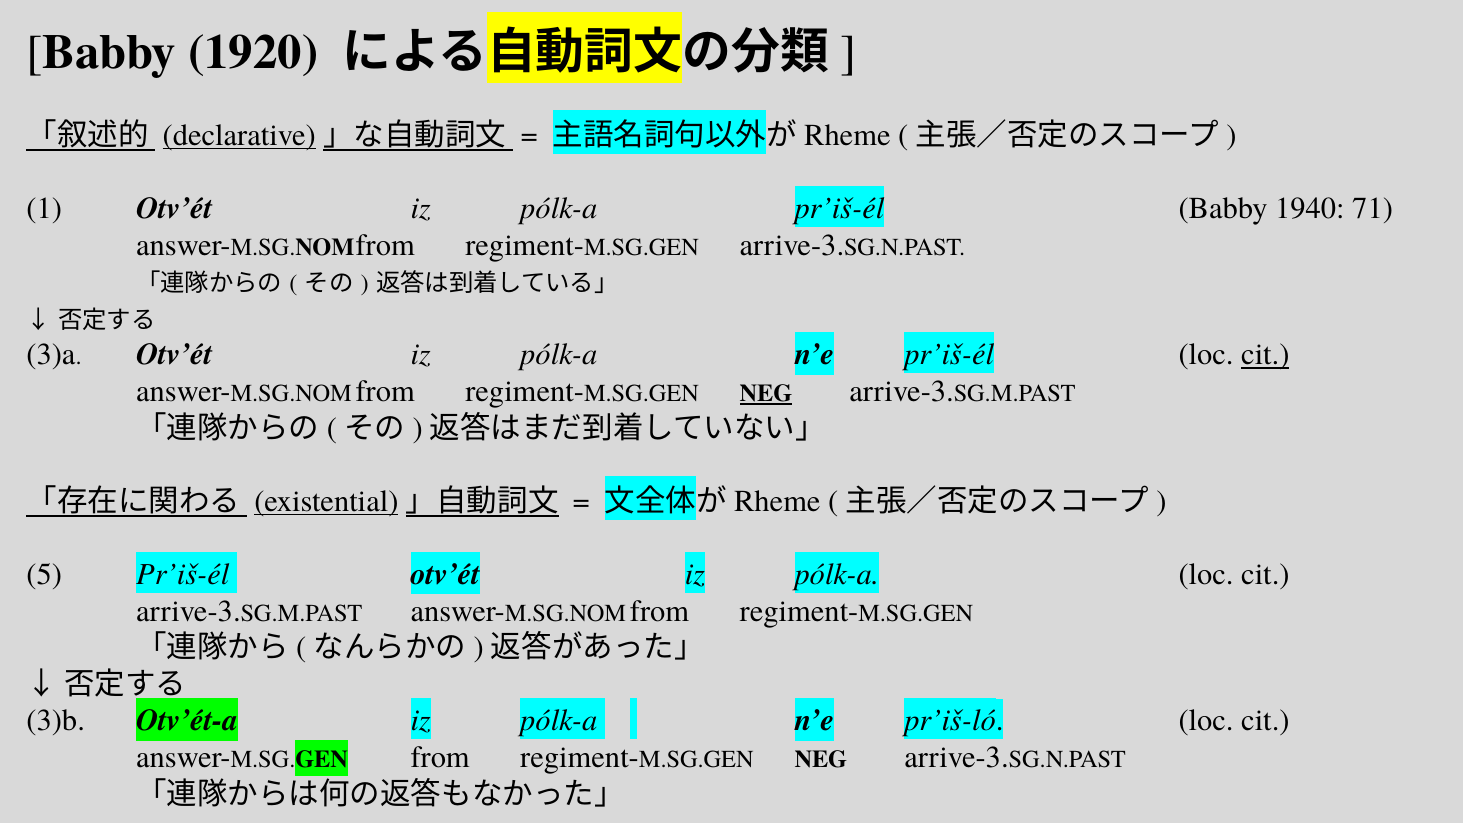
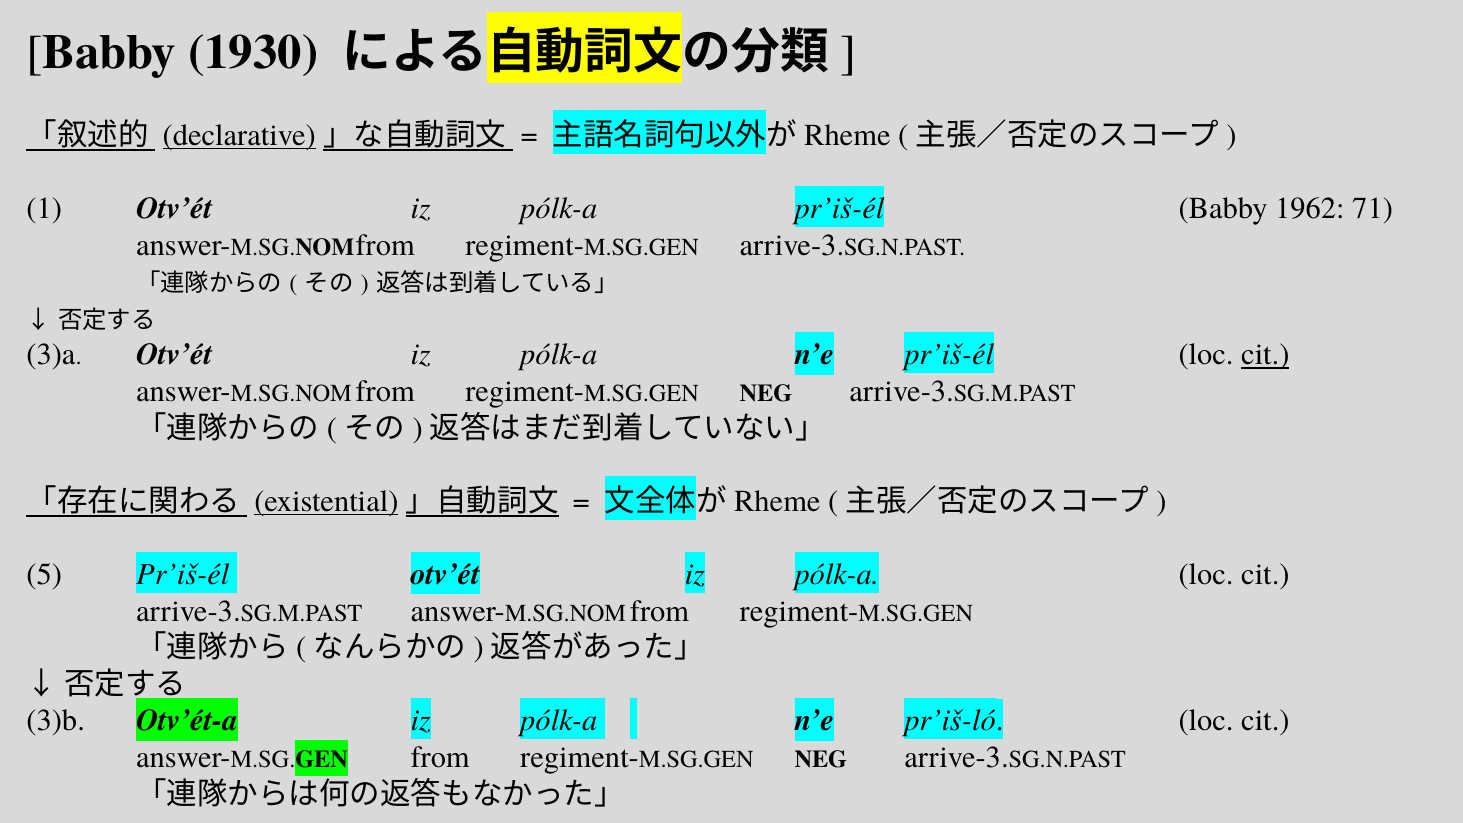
1920: 1920 -> 1930 (253, 52)
1940: 1940 -> 1962 (1310, 209)
NEG underline: present -> none (766, 393)
